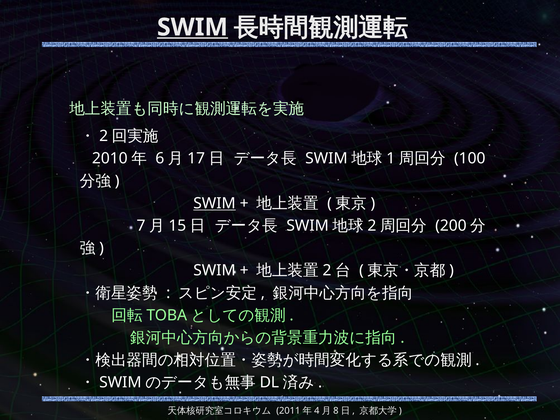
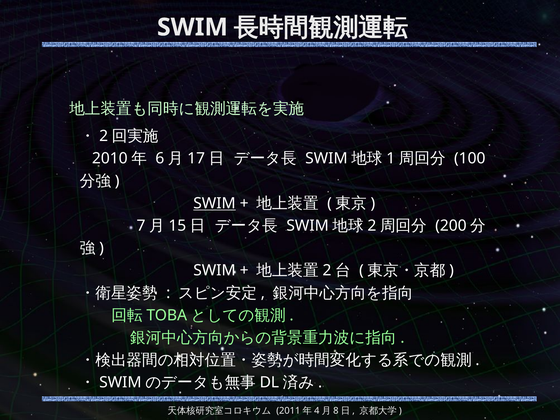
SWIM underline: present -> none (192, 27)
